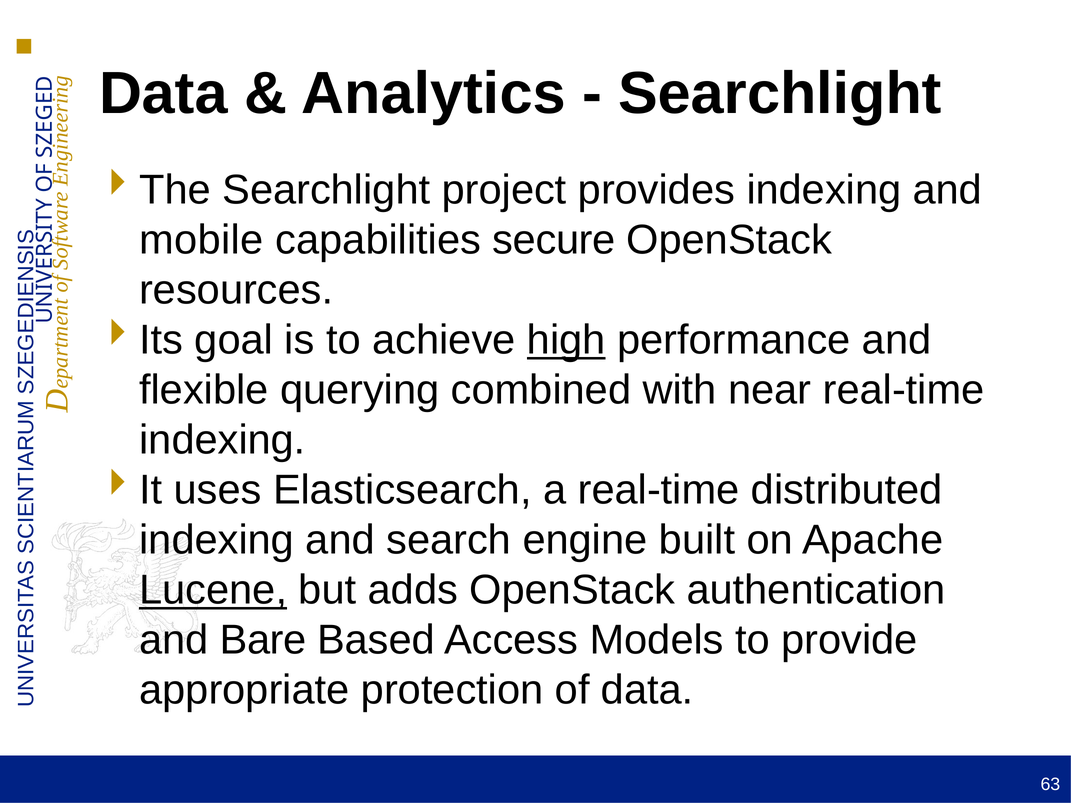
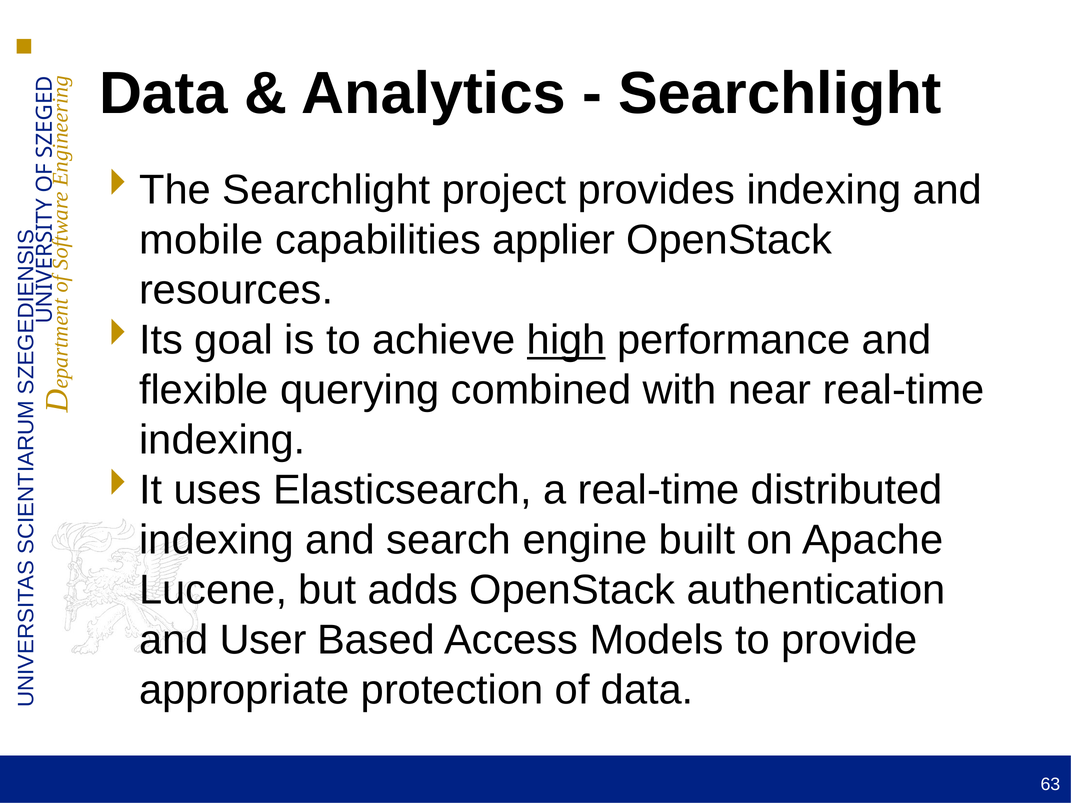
secure: secure -> applier (554, 240)
Lucene underline: present -> none (213, 590)
Bare: Bare -> User (263, 640)
